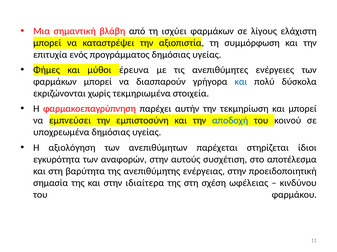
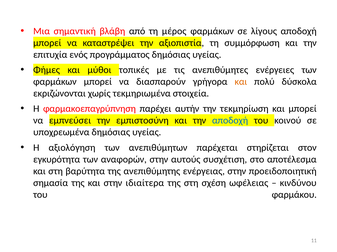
ισχύει: ισχύει -> μέρος (174, 31)
λίγους ελάχιστη: ελάχιστη -> αποδοχή (299, 31)
έρευνα: έρευνα -> τοπικές (134, 70)
και colour: blue -> orange (241, 82)
ίδιοι: ίδιοι -> στον (307, 148)
